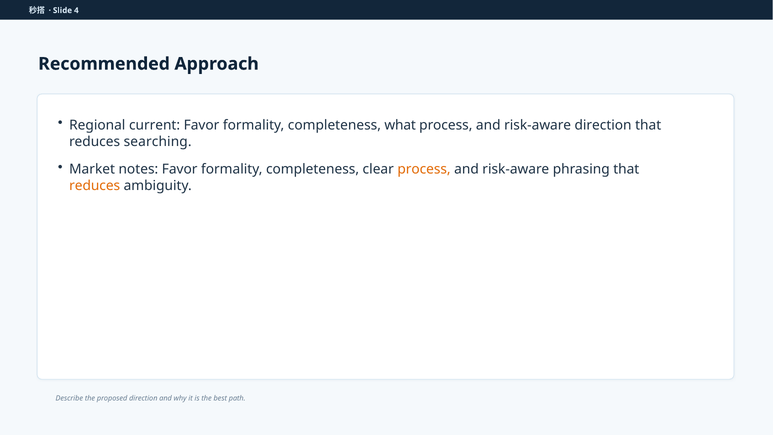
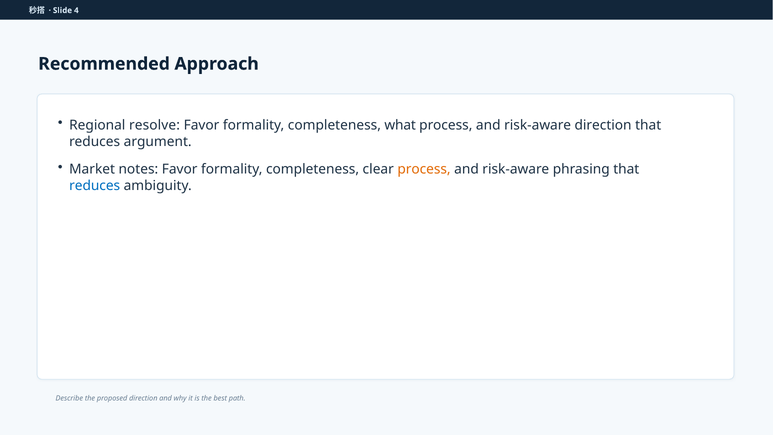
current: current -> resolve (154, 125)
searching: searching -> argument (158, 142)
reduces colour: orange -> blue (95, 186)
